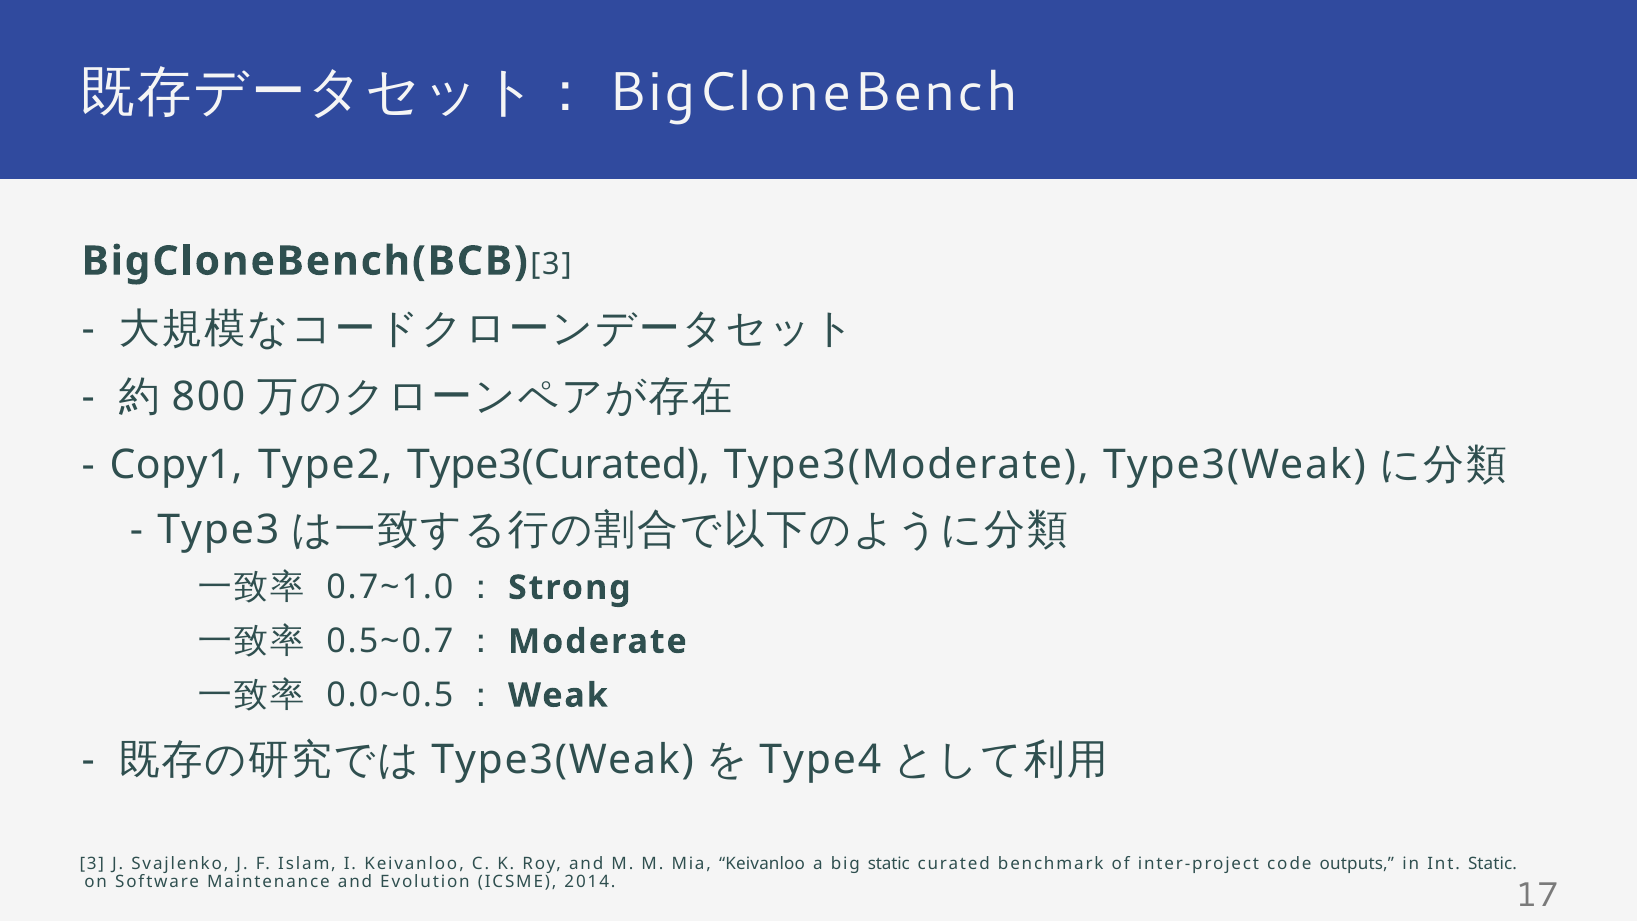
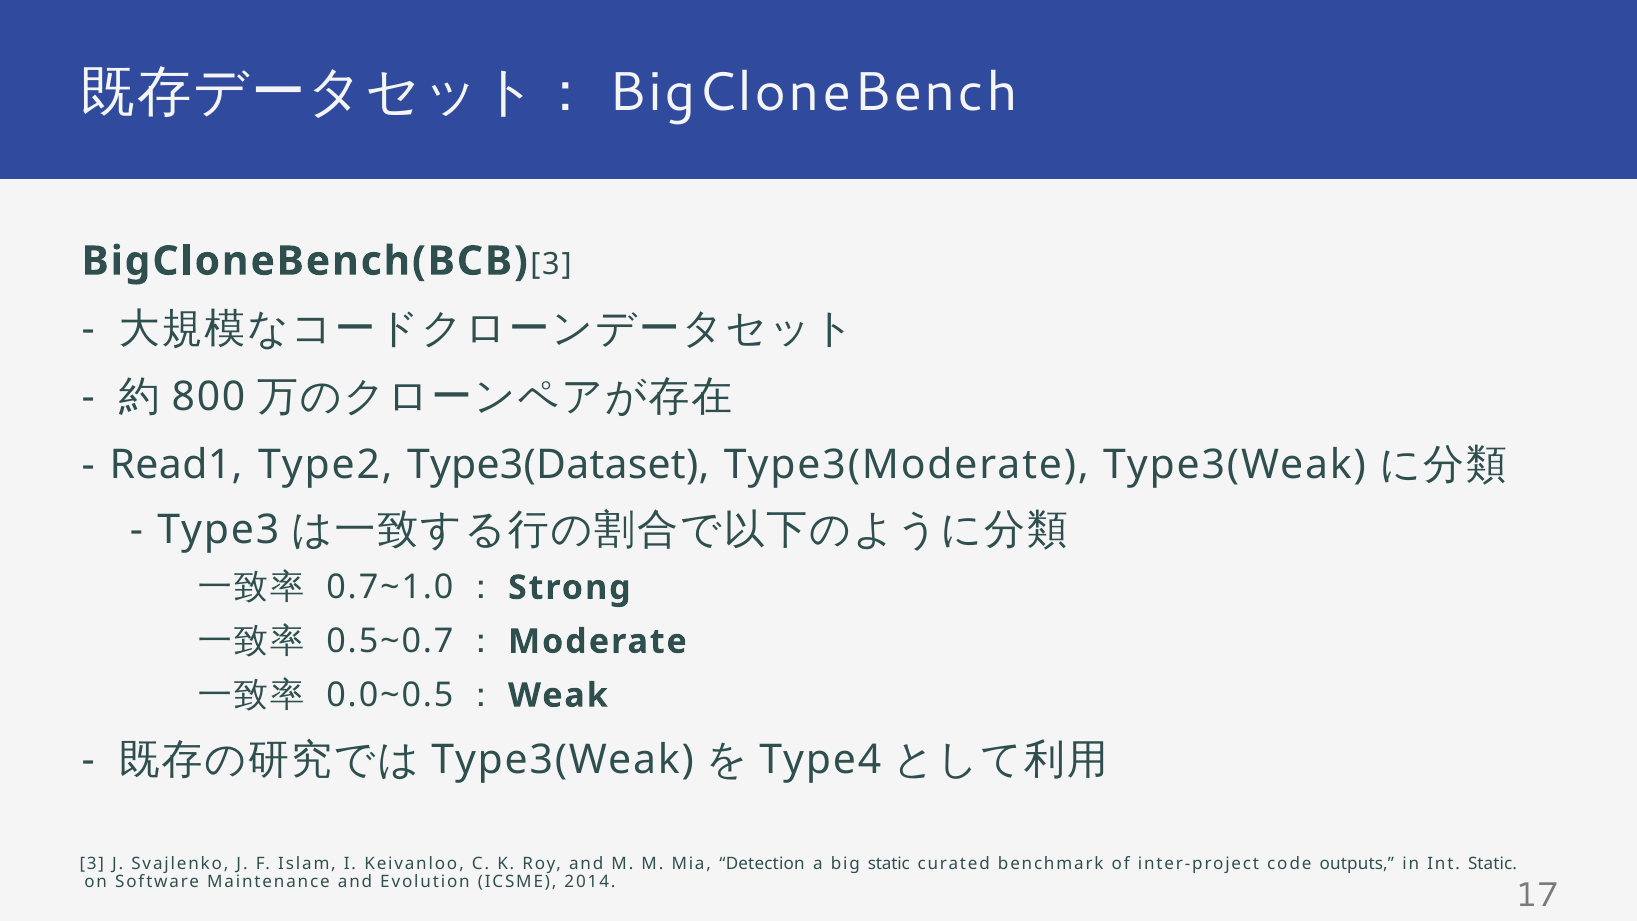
Copy1: Copy1 -> Read1 (176, 465)
Type3(Curated: Type3(Curated -> Type3(Dataset (558, 465)
Mia Keivanloo: Keivanloo -> Detection (762, 863)
